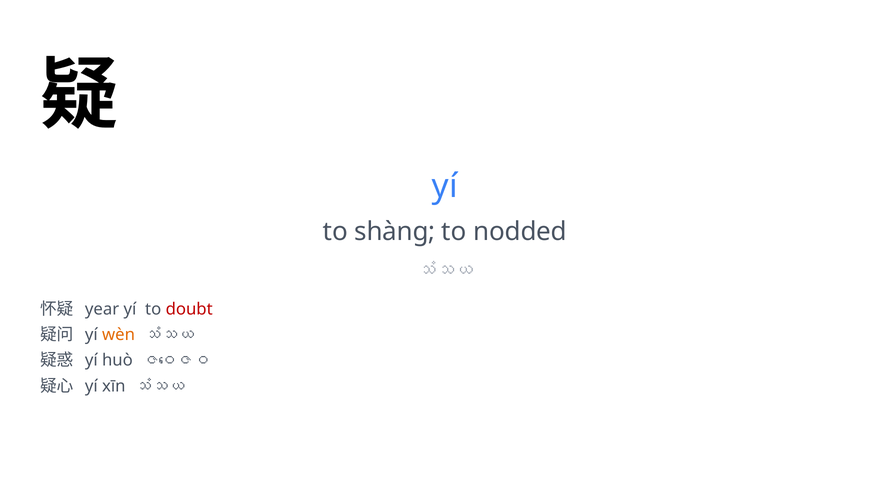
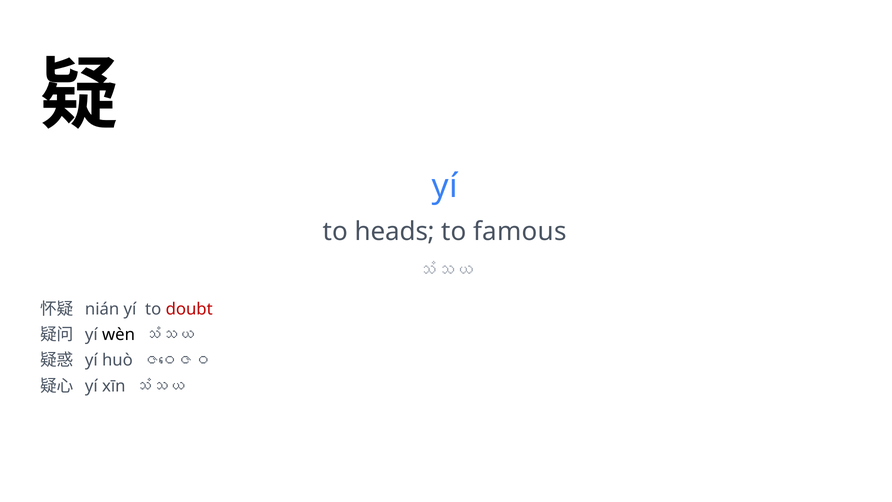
shàng: shàng -> heads (395, 231)
nodded: nodded -> famous (520, 231)
year: year -> nián (102, 309)
wèn colour: orange -> black (119, 334)
